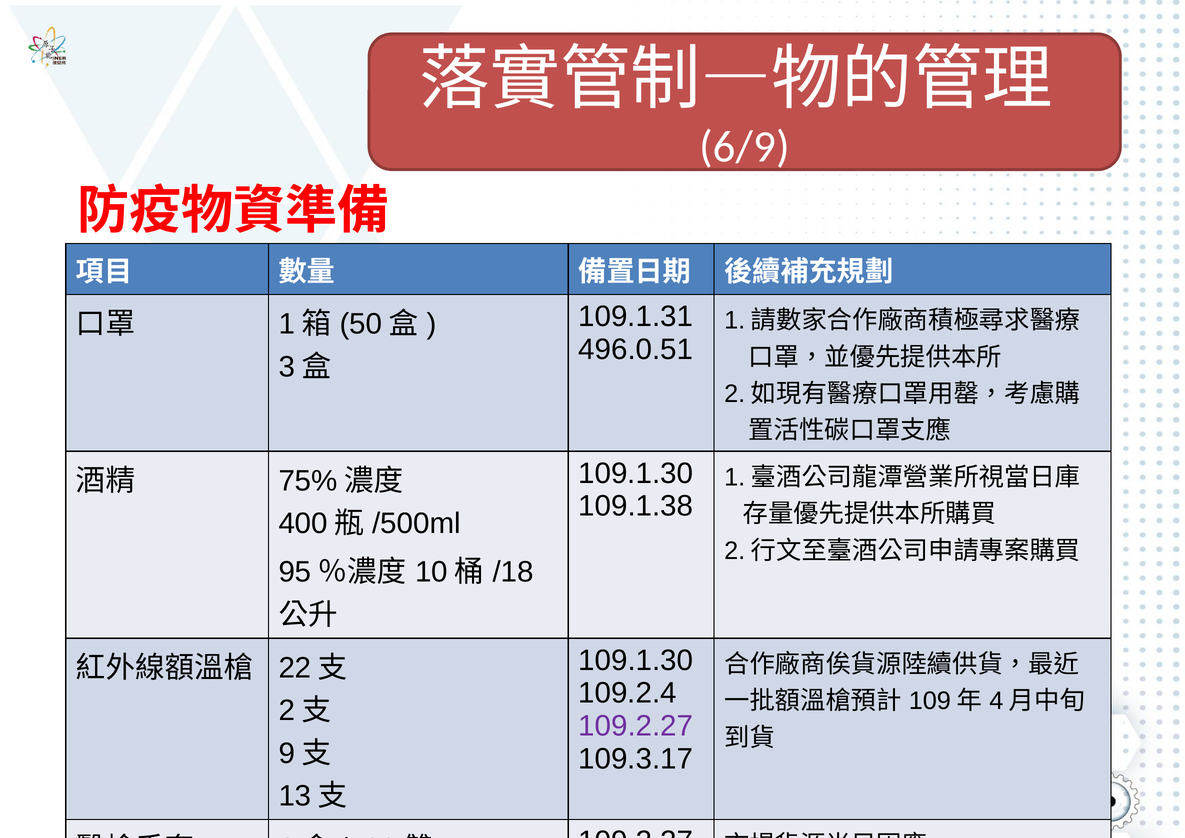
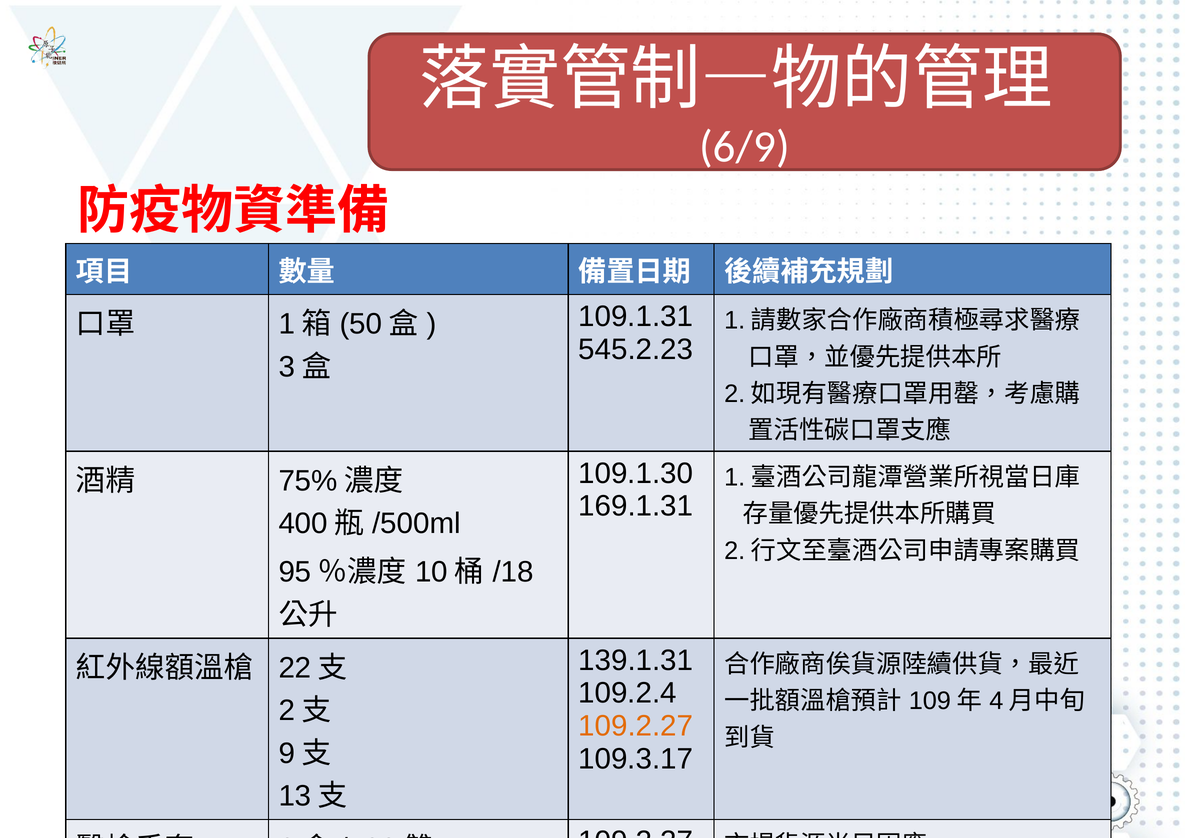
496.0.51: 496.0.51 -> 545.2.23 (636, 349)
109.1.38: 109.1.38 -> 169.1.31 (636, 506)
109.1.30: 109.1.30 -> 139.1.31 (636, 660)
109.2.27 colour: purple -> orange (636, 726)
